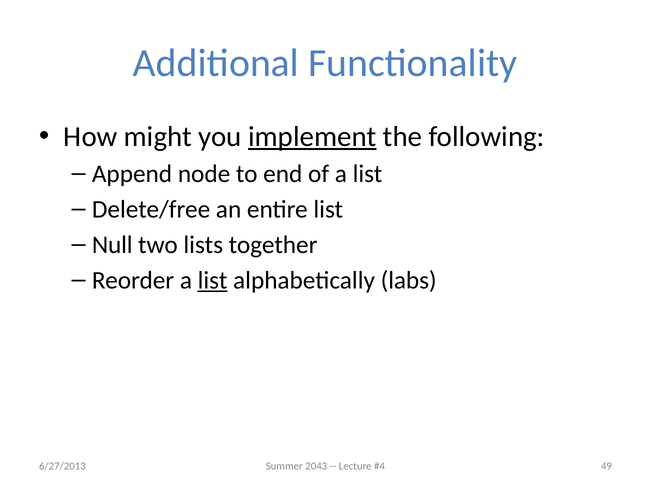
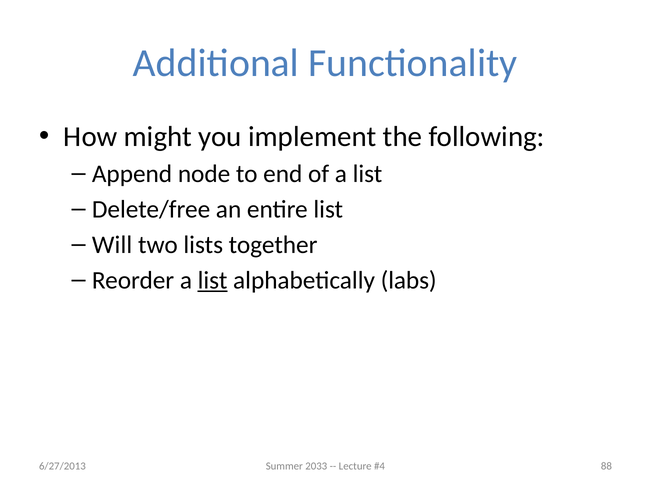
implement underline: present -> none (312, 137)
Null: Null -> Will (112, 245)
2043: 2043 -> 2033 (316, 466)
49: 49 -> 88 (606, 466)
